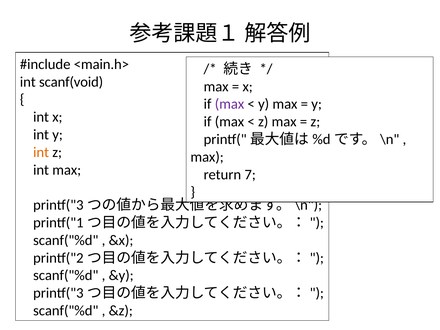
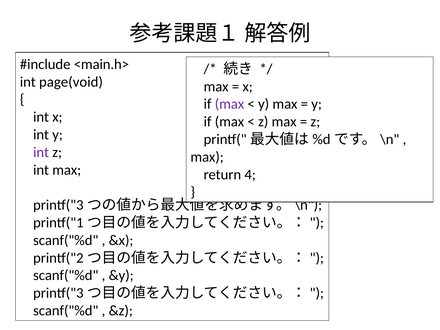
scanf(void: scanf(void -> page(void (71, 82)
int colour: orange -> purple (41, 152)
7: 7 -> 4 (250, 175)
